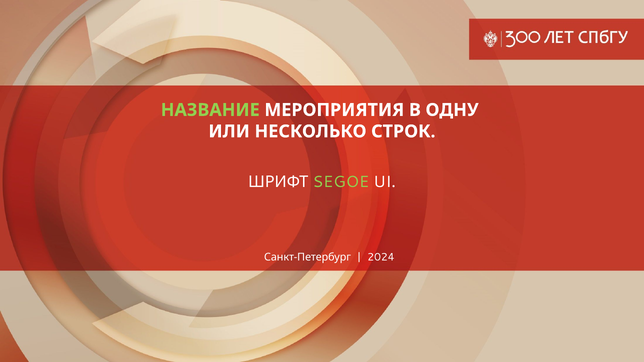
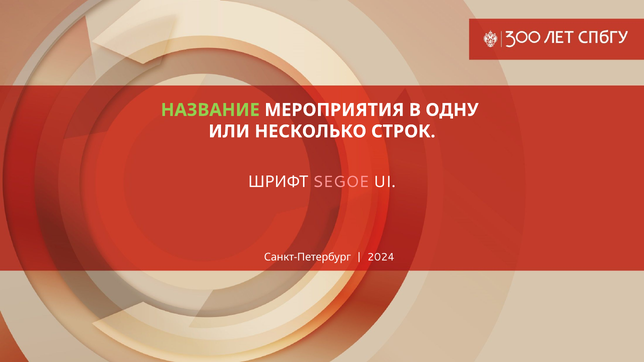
SEGOE colour: light green -> pink (341, 182)
